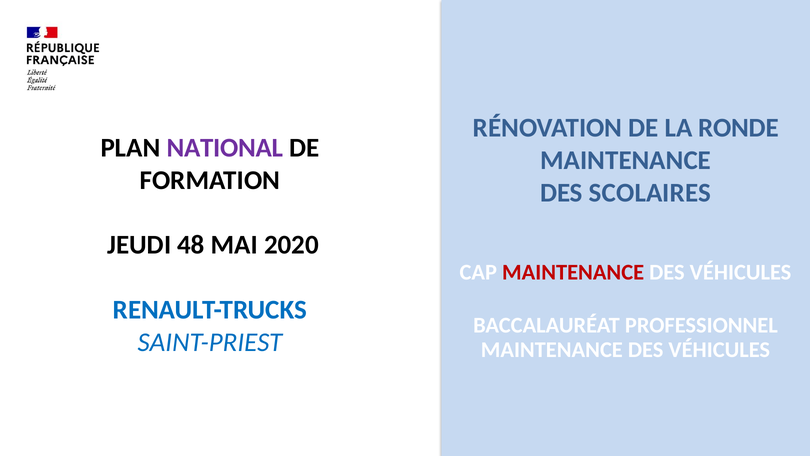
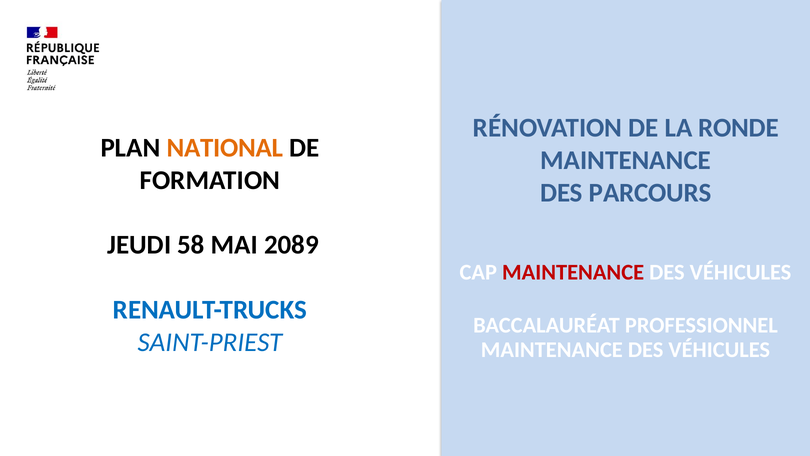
NATIONAL colour: purple -> orange (225, 148)
SCOLAIRES: SCOLAIRES -> PARCOURS (650, 192)
48: 48 -> 58 (191, 245)
2020: 2020 -> 2089 (291, 245)
